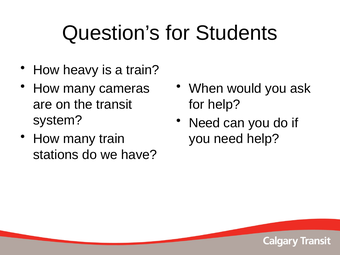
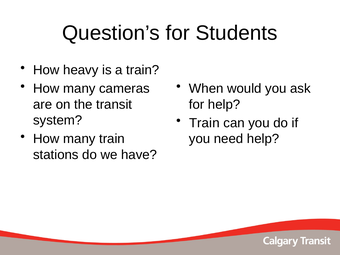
Need: Need -> Train (204, 123)
